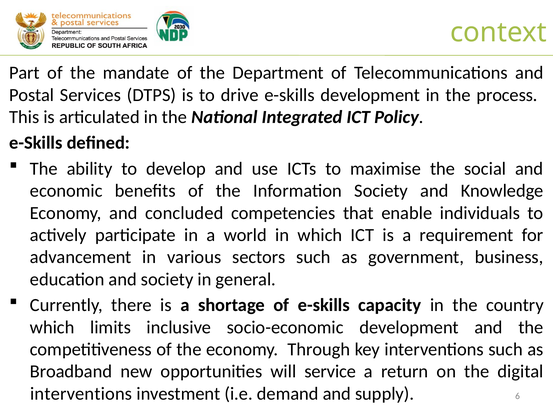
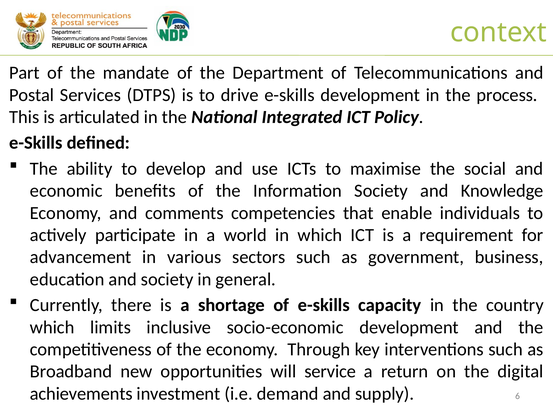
concluded: concluded -> comments (184, 213)
interventions: interventions -> achievements (81, 393)
